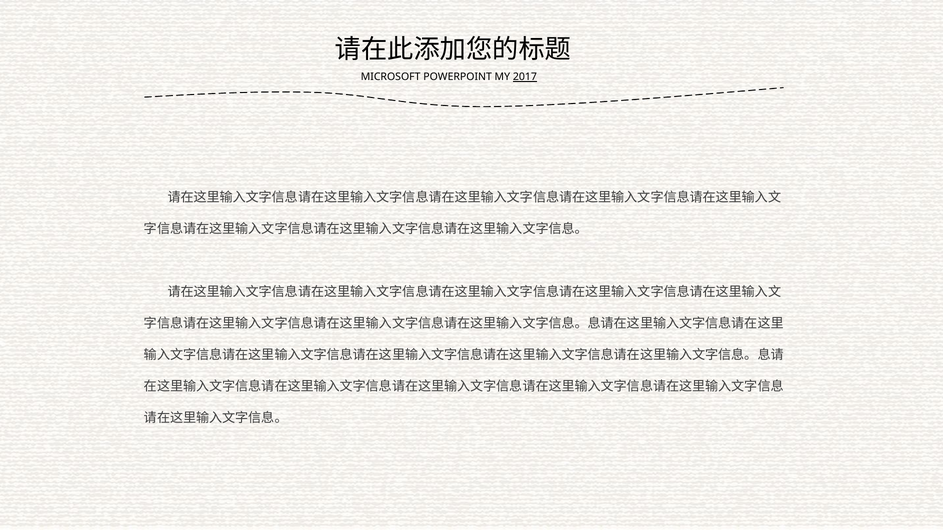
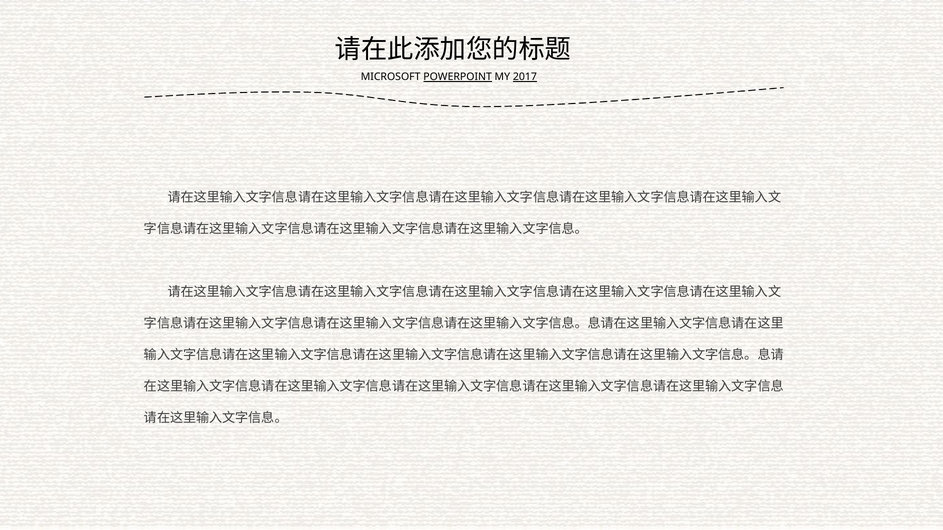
POWERPOINT underline: none -> present (458, 77)
